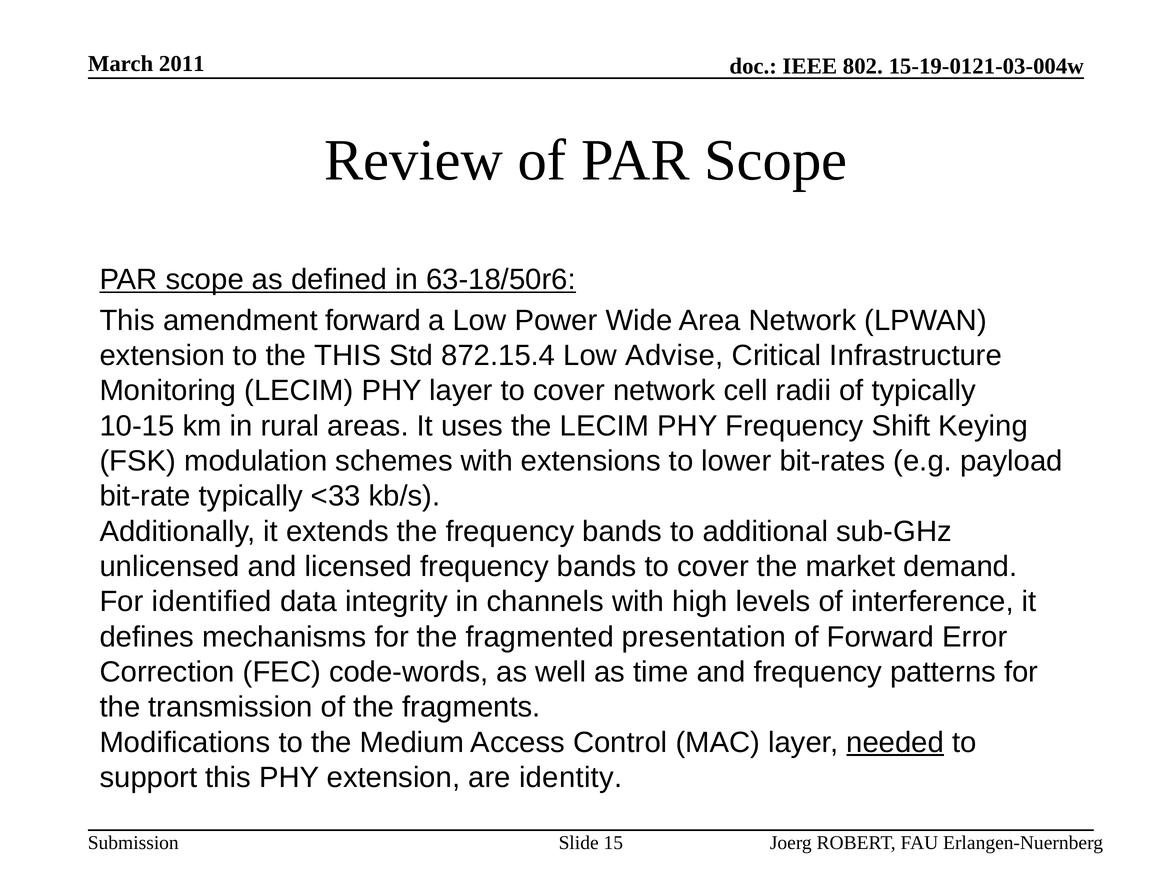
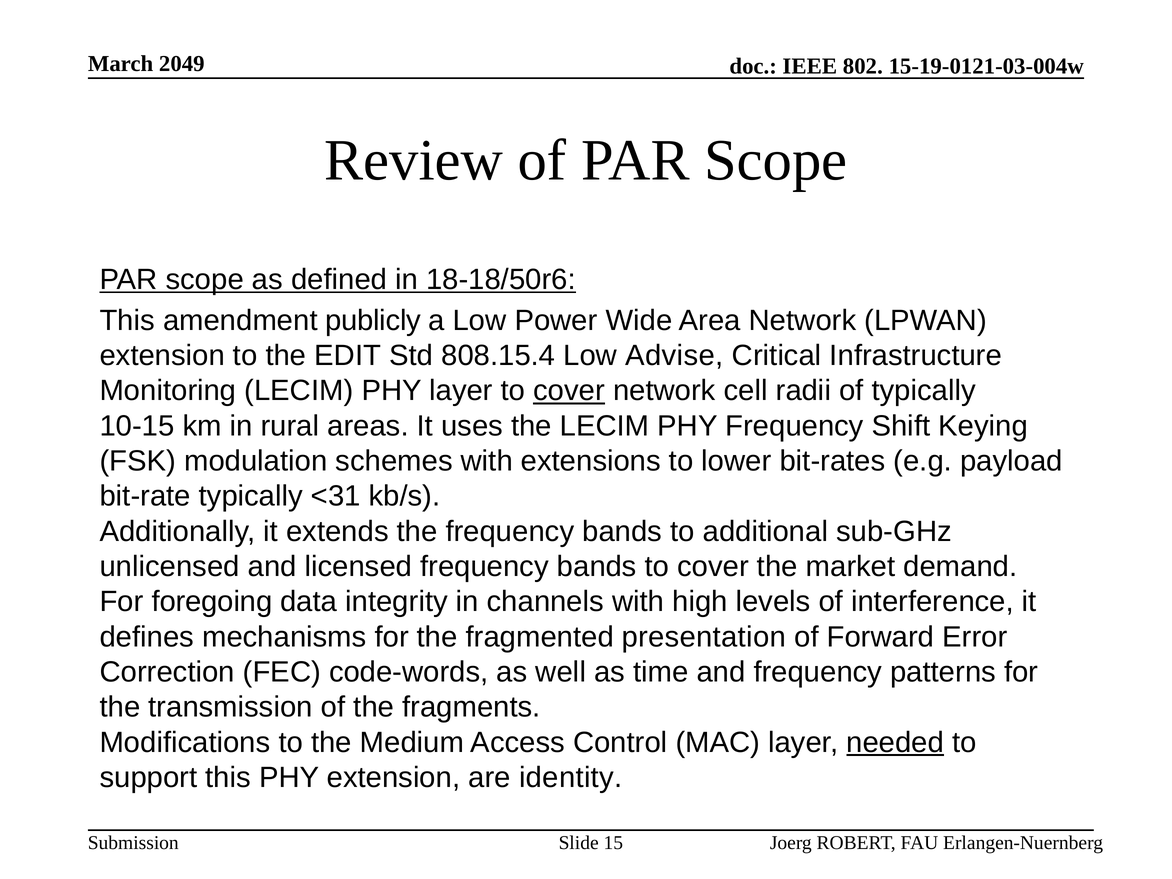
2011: 2011 -> 2049 (182, 64)
63-18/50r6: 63-18/50r6 -> 18-18/50r6 (501, 279)
amendment forward: forward -> publicly (373, 320)
the THIS: THIS -> EDIT (348, 356)
872.15.4: 872.15.4 -> 808.15.4 (498, 356)
cover underline: none -> present (569, 391)
<33: <33 -> <31 (336, 496)
identified: identified -> foregoing (212, 602)
